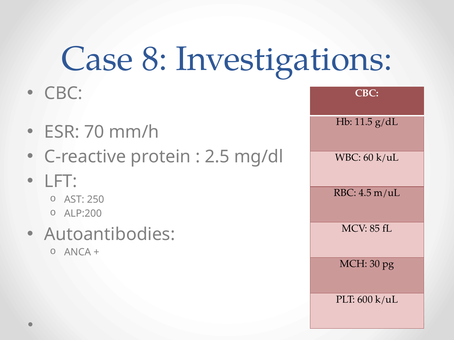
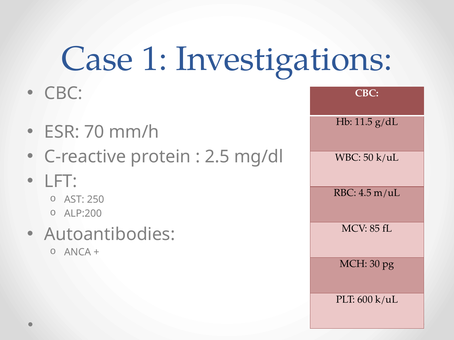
8: 8 -> 1 (154, 59)
60: 60 -> 50 (369, 158)
